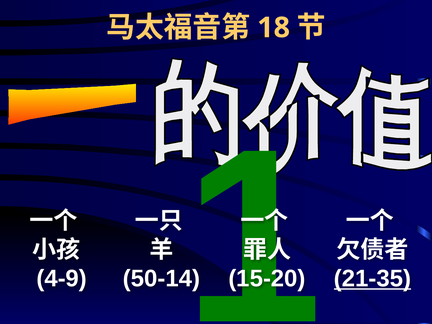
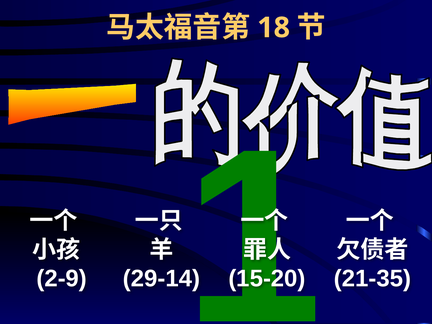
4-9: 4-9 -> 2-9 (62, 279)
50-14: 50-14 -> 29-14 (162, 279)
21-35 underline: present -> none (372, 279)
